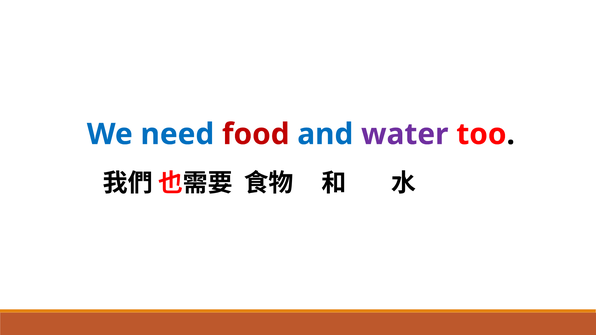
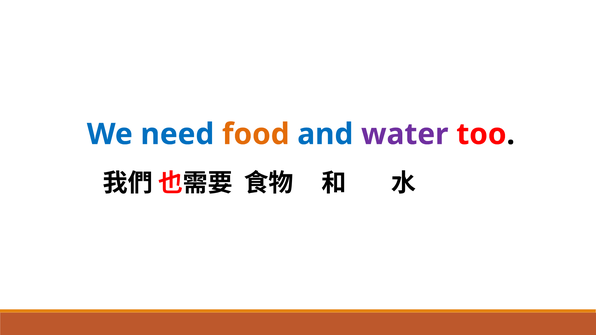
food colour: red -> orange (256, 134)
